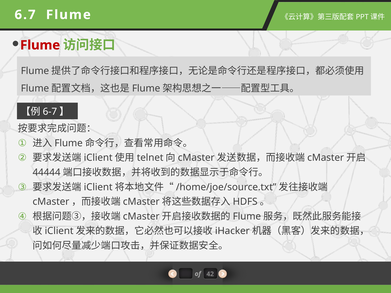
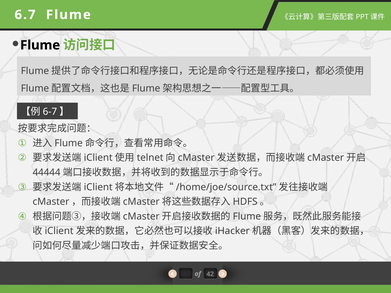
Flume colour: red -> black (40, 45)
